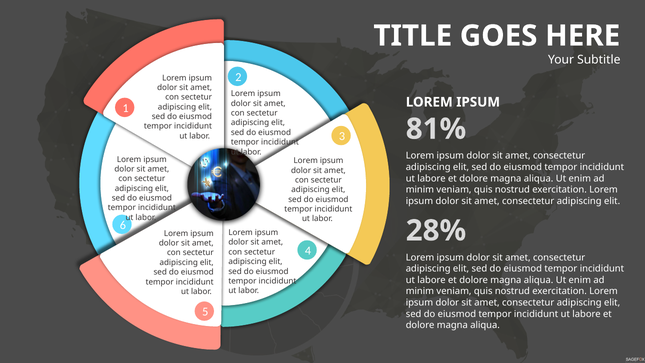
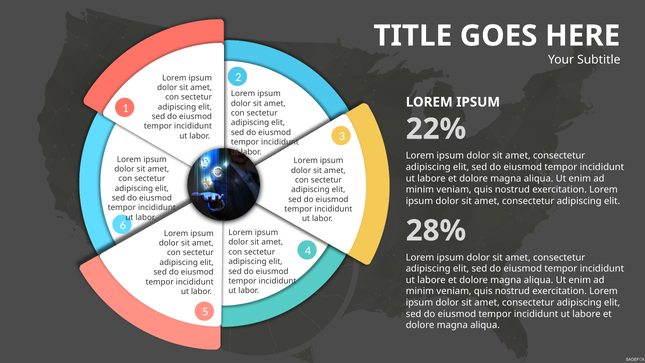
81%: 81% -> 22% (436, 129)
